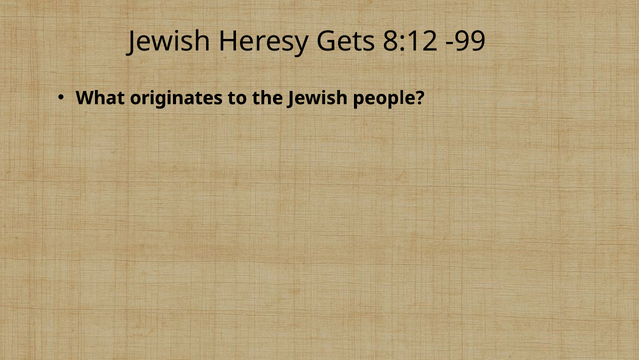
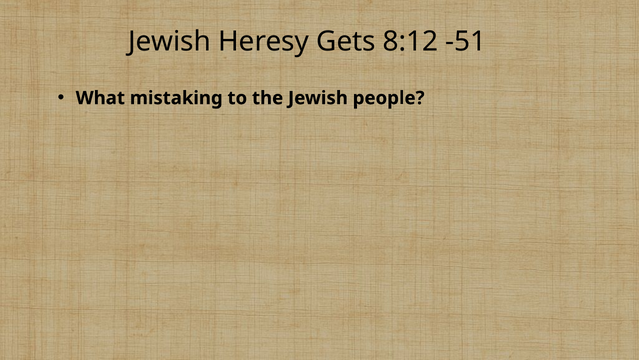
-99: -99 -> -51 (466, 41)
originates: originates -> mistaking (176, 98)
